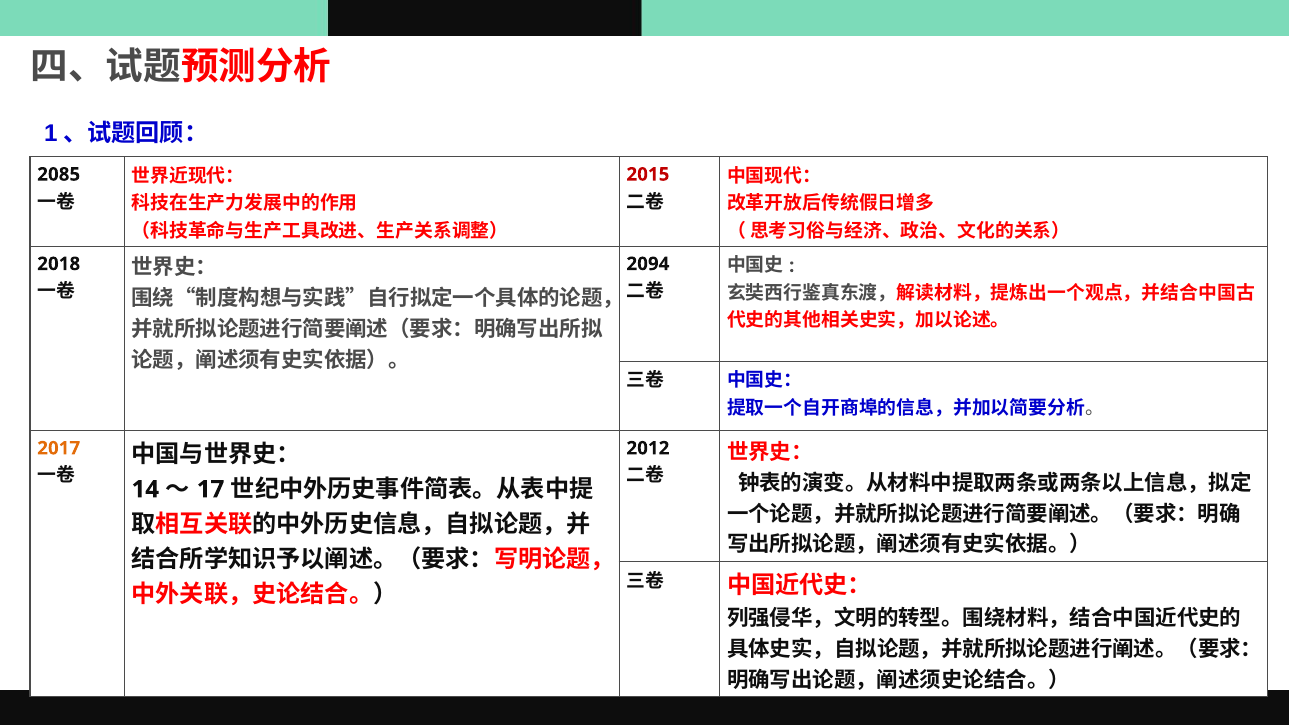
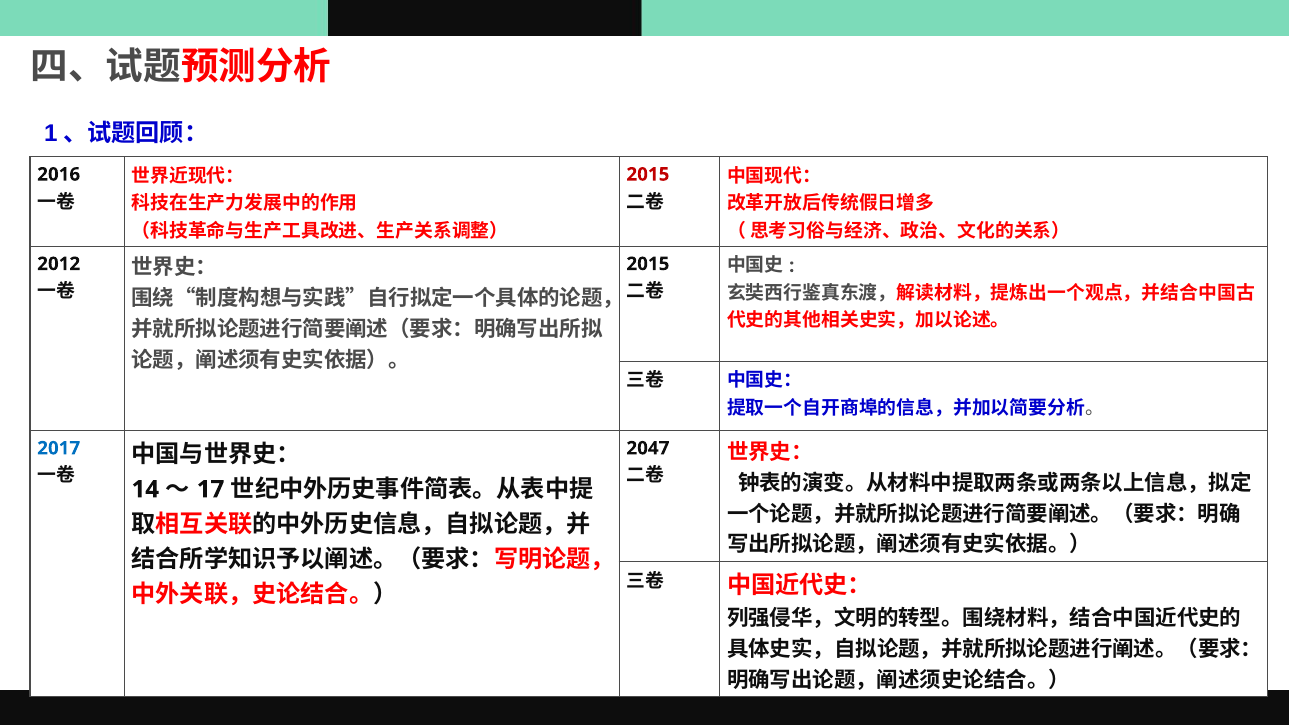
2085: 2085 -> 2016 (59, 174)
2018: 2018 -> 2012 (59, 264)
2094: 2094 -> 2015 (648, 264)
2017 colour: orange -> blue (59, 448)
2012: 2012 -> 2047 (648, 448)
